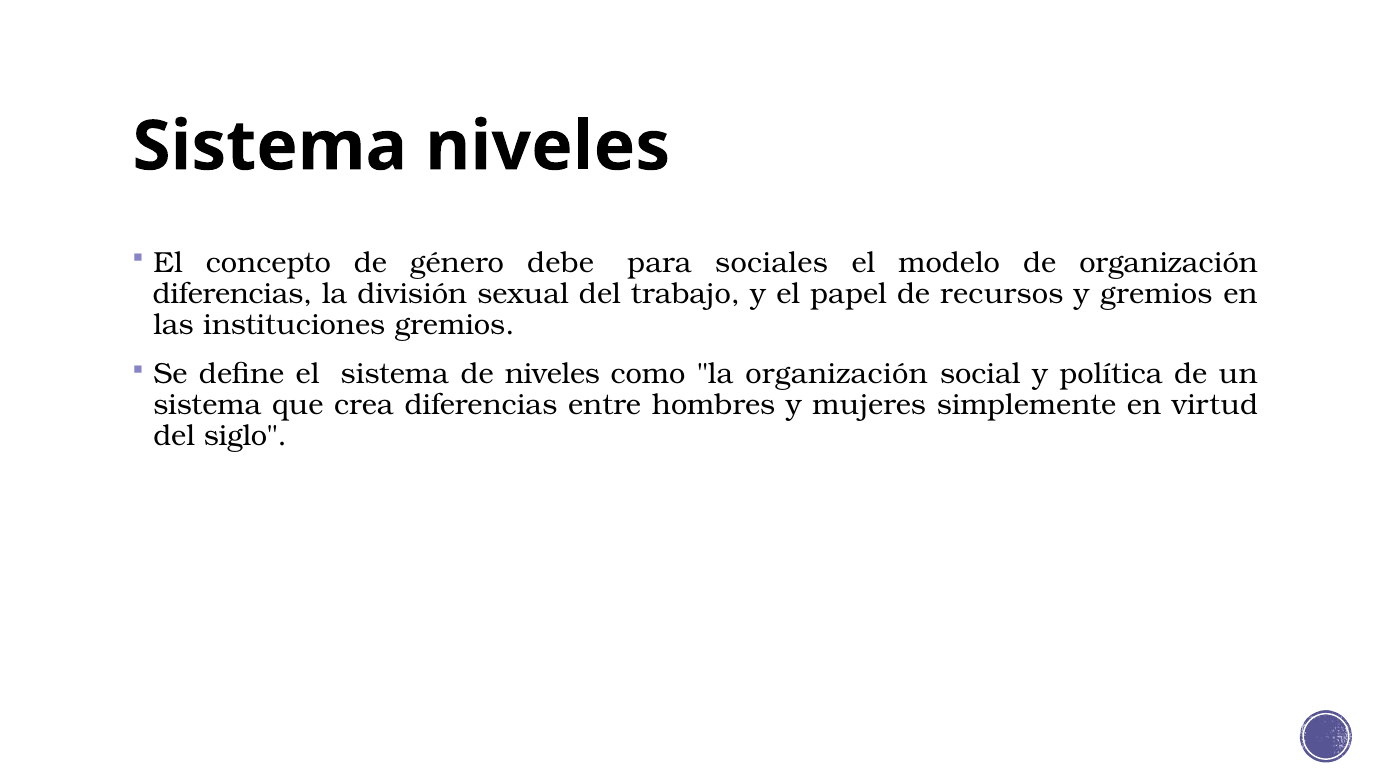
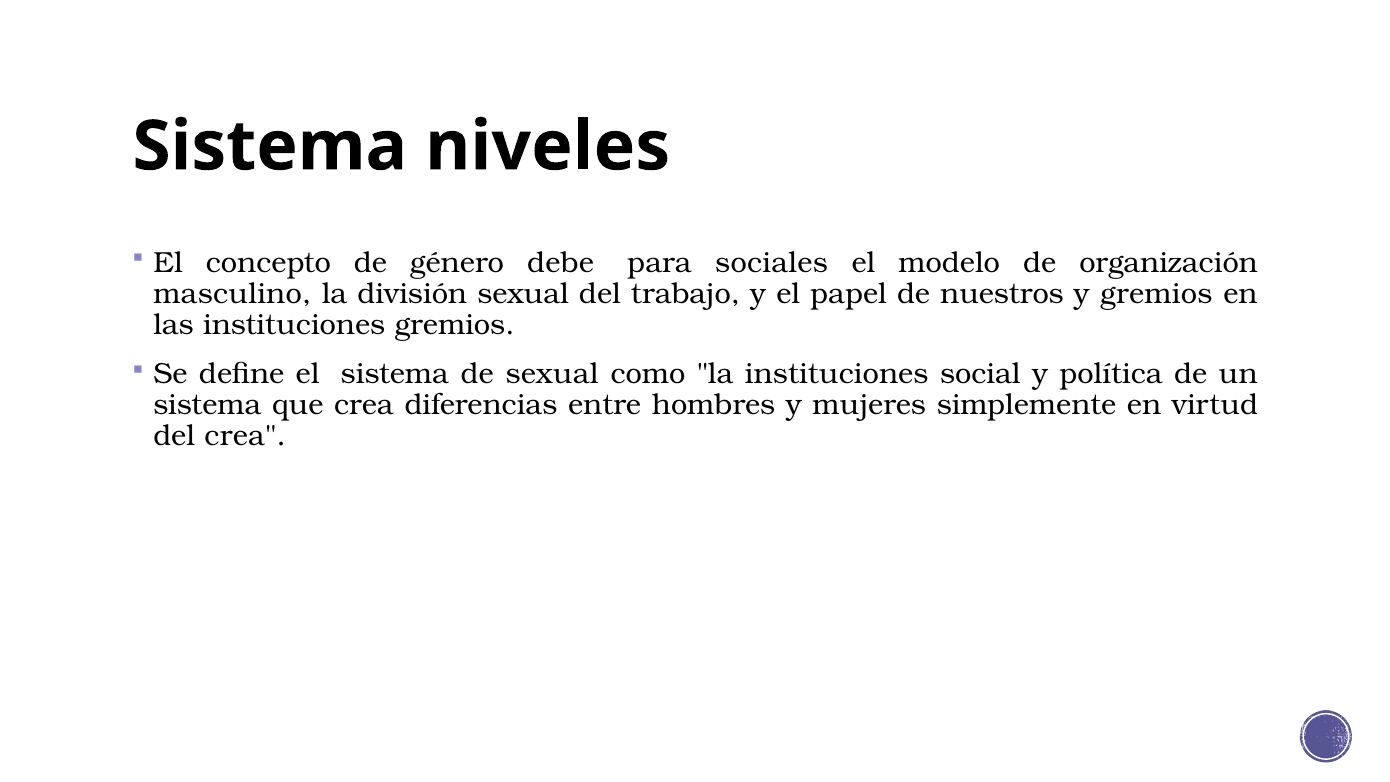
diferencias: diferencias -> masculino (232, 294)
recursos: recursos -> nuestros (1002, 294)
de niveles: niveles -> sexual (552, 374)
la organización: organización -> instituciones (837, 374)
del siglo: siglo -> crea (245, 436)
